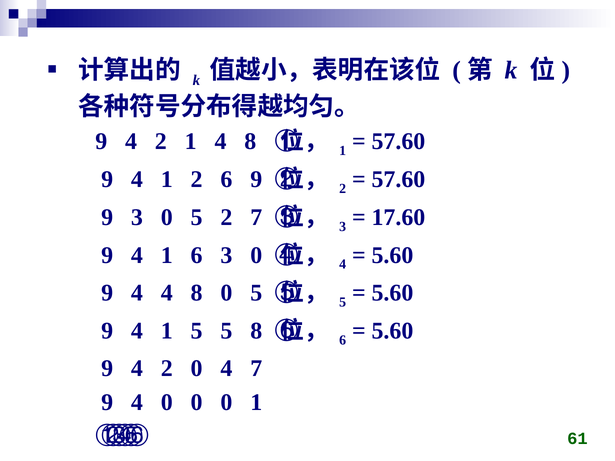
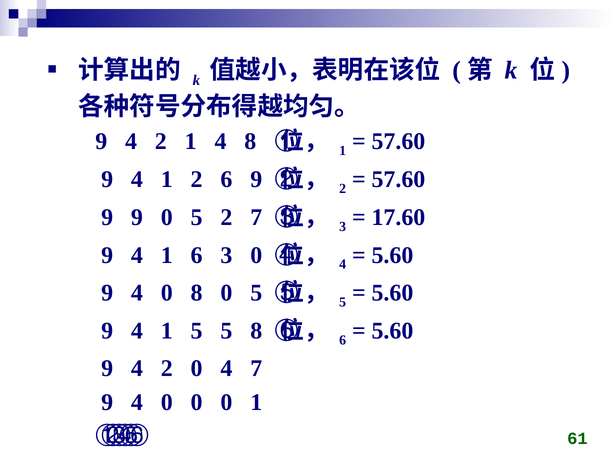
9 3: 3 -> 9 (137, 217)
4: 4 -> 0 (167, 293)
